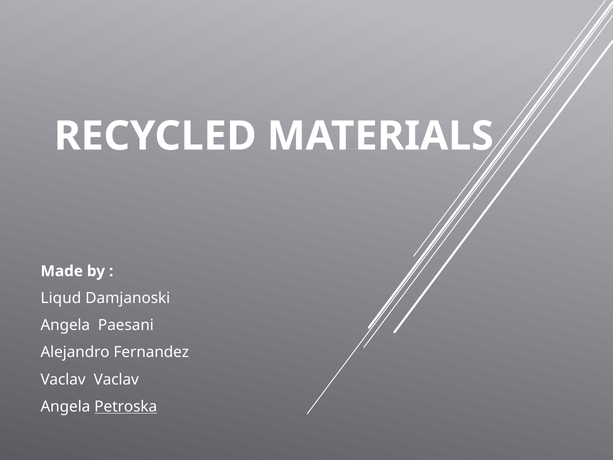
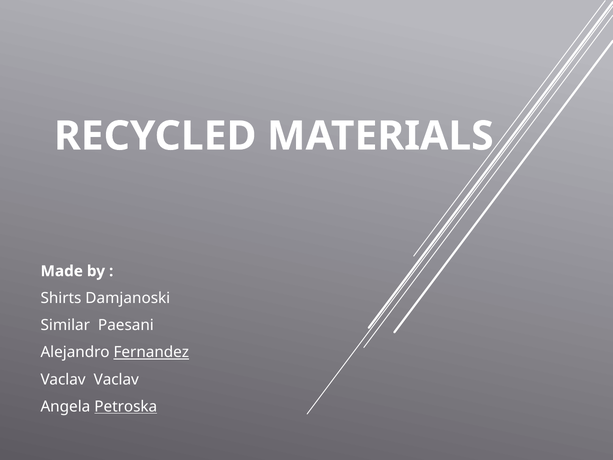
Liqud: Liqud -> Shirts (61, 298)
Angela: Angela -> Similar (65, 325)
Fernandez underline: none -> present (151, 352)
